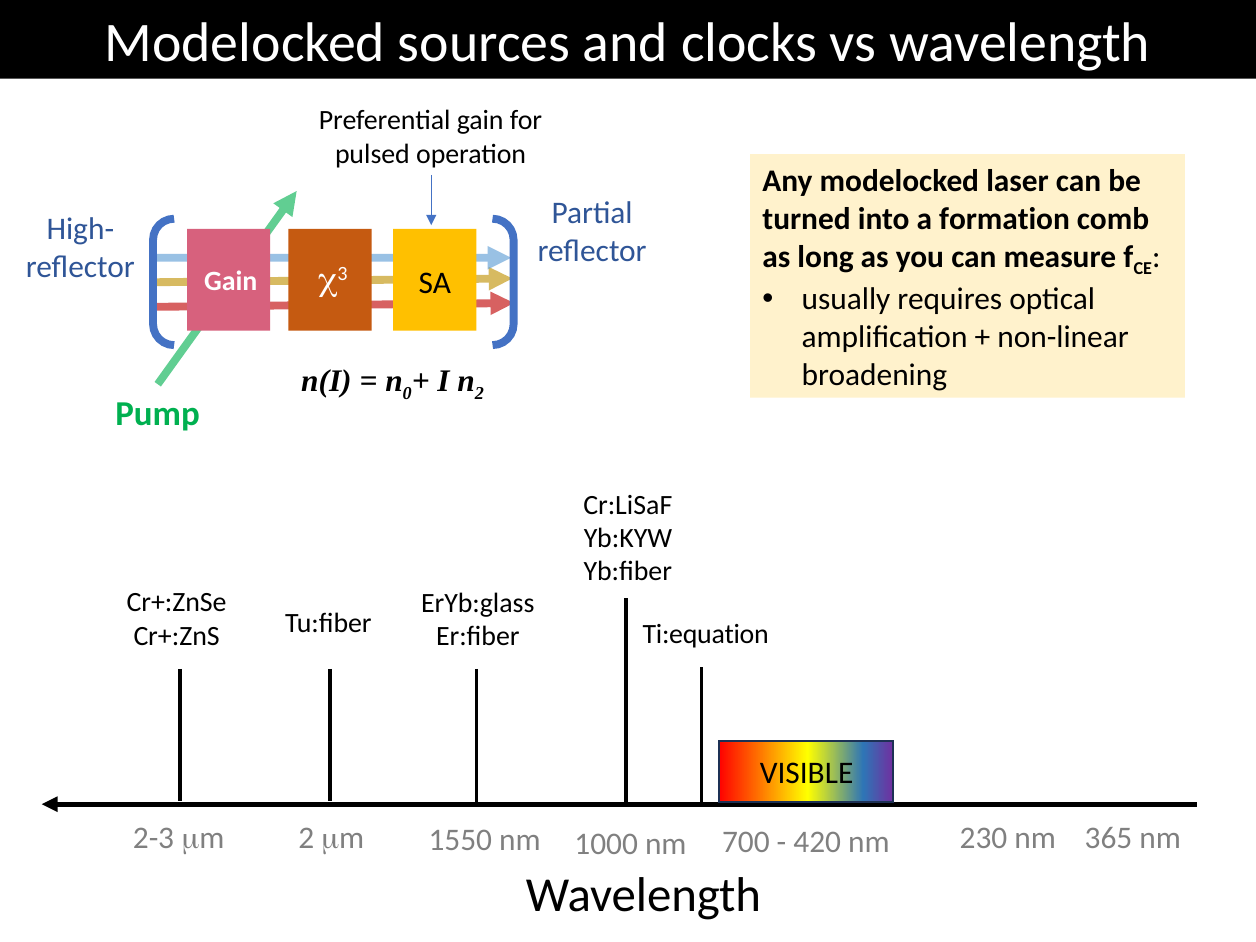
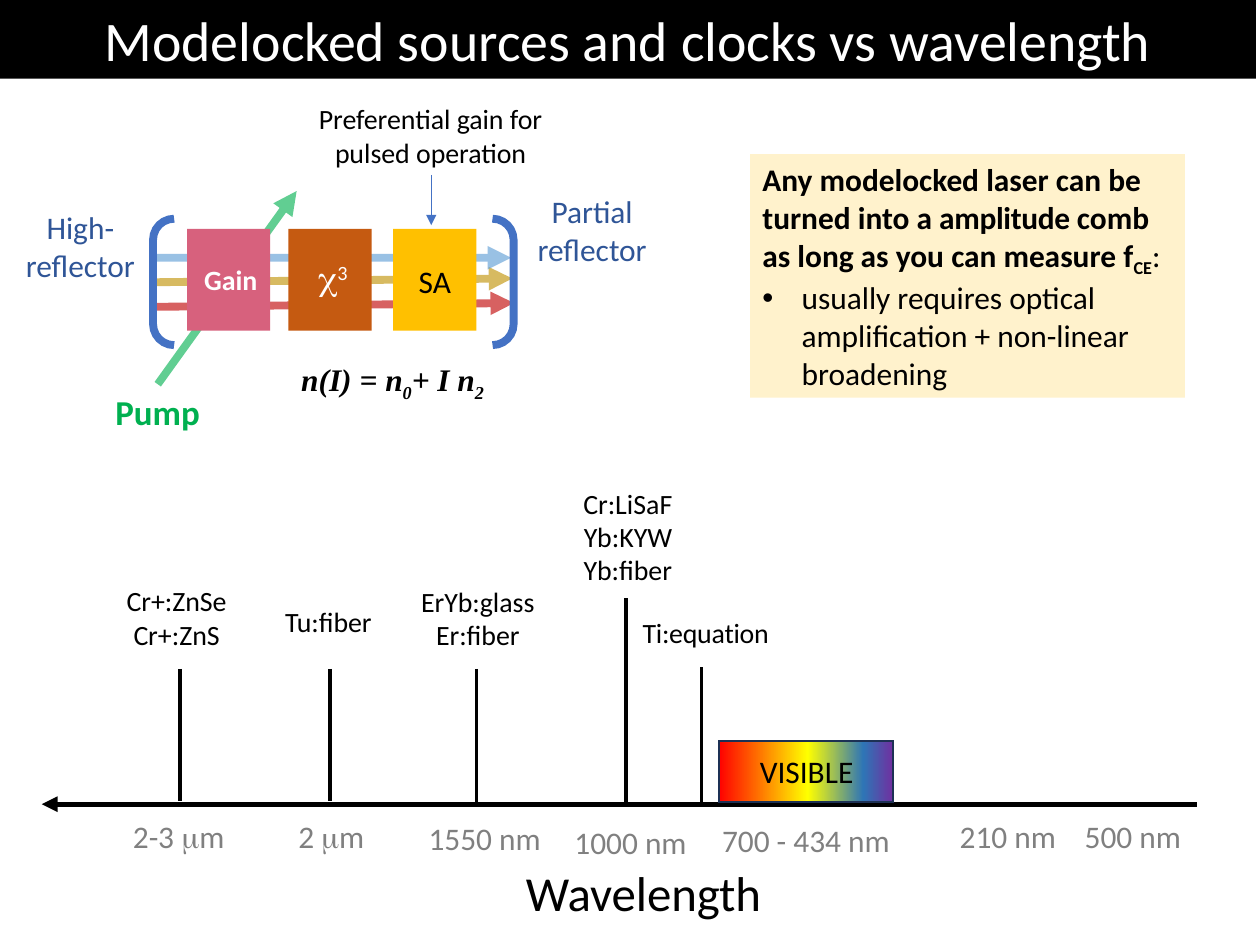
formation: formation -> amplitude (1005, 219)
230: 230 -> 210 (984, 838)
365: 365 -> 500 (1109, 838)
420: 420 -> 434 (817, 842)
